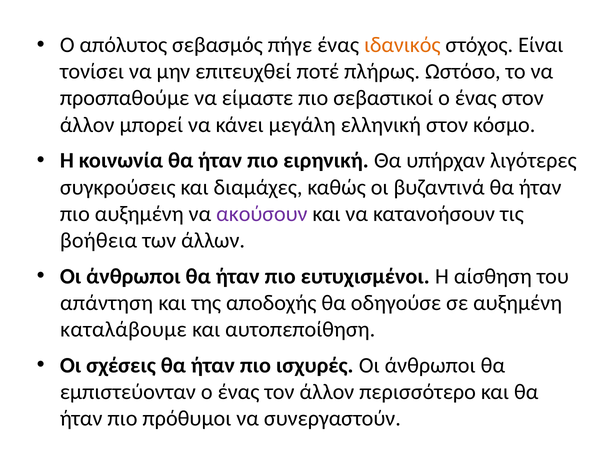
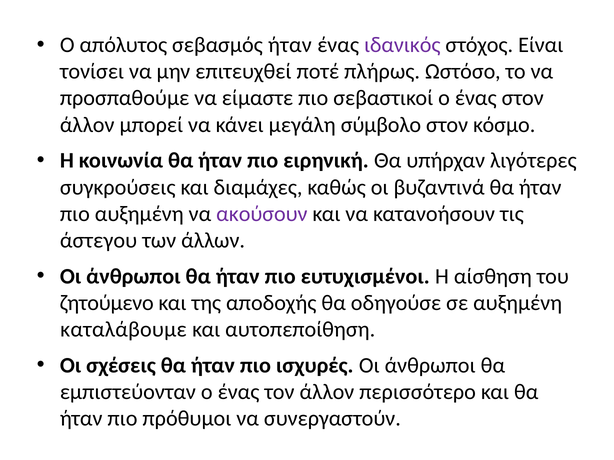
σεβασμός πήγε: πήγε -> ήταν (290, 45)
ιδανικός colour: orange -> purple (402, 45)
ελληνική: ελληνική -> σύμβολο (381, 125)
βοήθεια: βοήθεια -> άστεγου (99, 241)
απάντηση: απάντηση -> ζητούμενο (107, 303)
